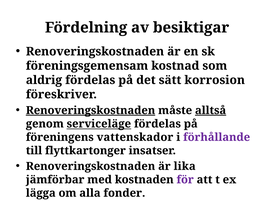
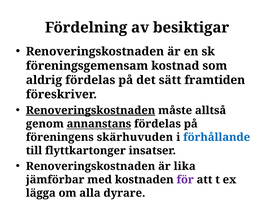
korrosion: korrosion -> framtiden (215, 80)
alltså underline: present -> none (211, 110)
serviceläge: serviceläge -> annanstans (99, 124)
vattenskador: vattenskador -> skärhuvuden (135, 137)
förhållande colour: purple -> blue (217, 137)
fonder: fonder -> dyrare (124, 193)
